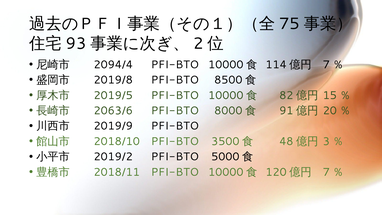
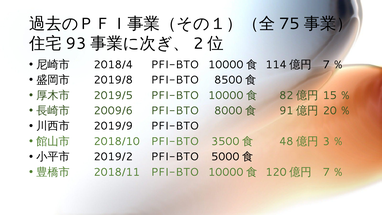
2094/4: 2094/4 -> 2018/4 (113, 65)
2063/6: 2063/6 -> 2009/6 (113, 111)
